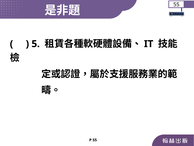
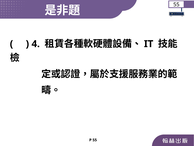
5: 5 -> 4 (36, 44)
